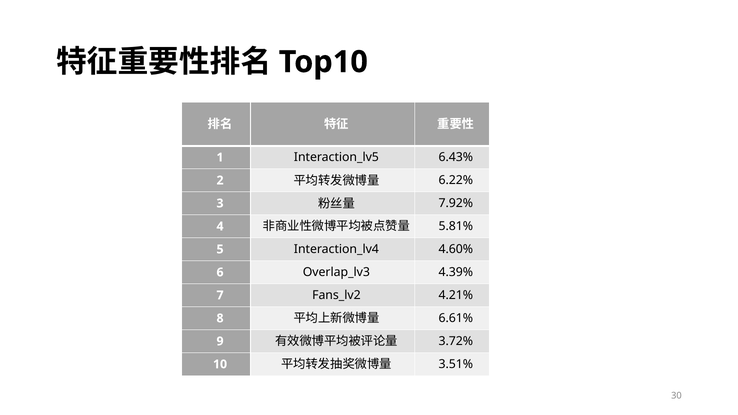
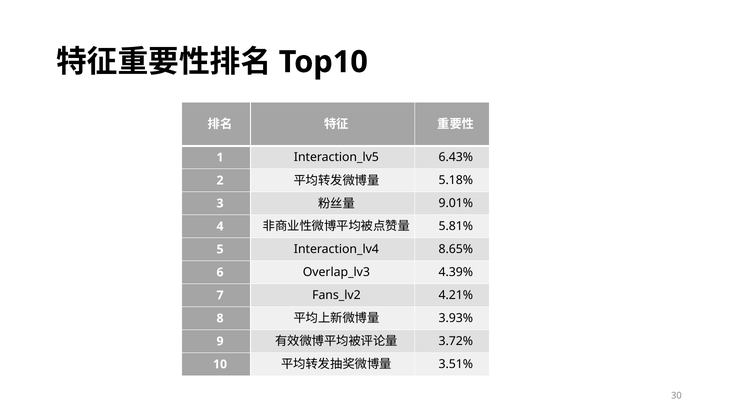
6.22%: 6.22% -> 5.18% (456, 180)
7.92%: 7.92% -> 9.01% (456, 203)
4.60%: 4.60% -> 8.65% (456, 249)
6.61%: 6.61% -> 3.93% (456, 318)
